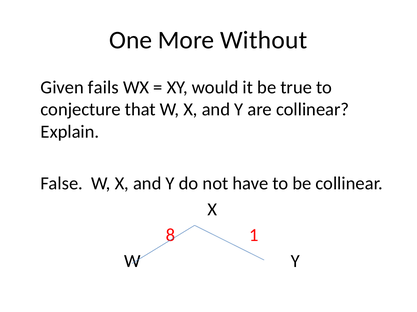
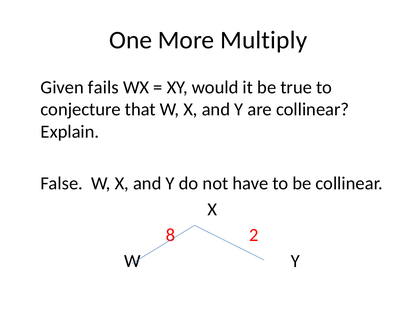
Without: Without -> Multiply (264, 40)
1: 1 -> 2 (254, 236)
